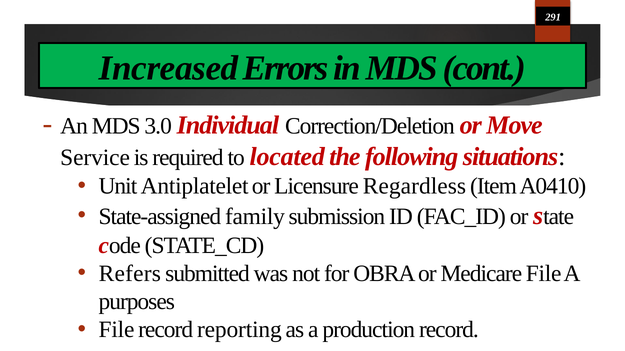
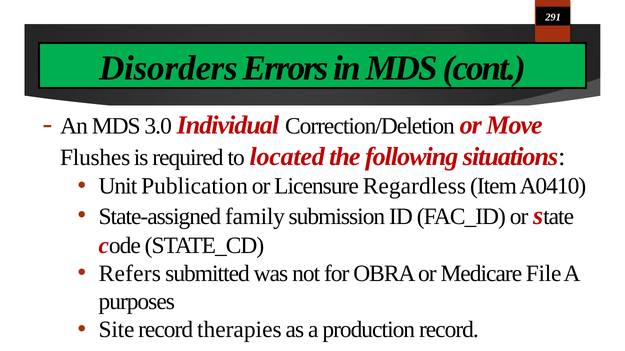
Increased: Increased -> Disorders (169, 68)
Service: Service -> Flushes (95, 158)
Antiplatelet: Antiplatelet -> Publication (195, 186)
File: File -> Site (117, 330)
reporting: reporting -> therapies (239, 330)
